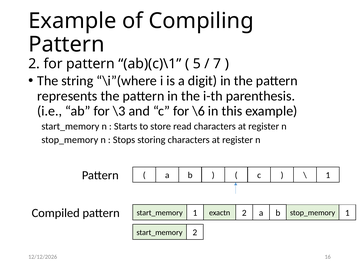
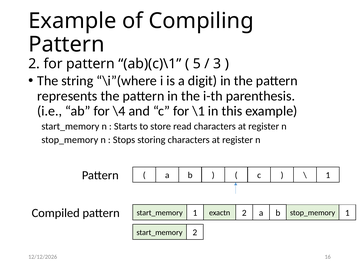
7: 7 -> 3 (217, 64)
\3: \3 -> \4 (119, 111)
\6: \6 -> \1 (199, 111)
